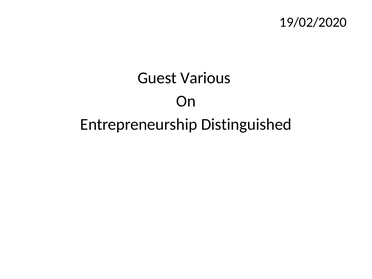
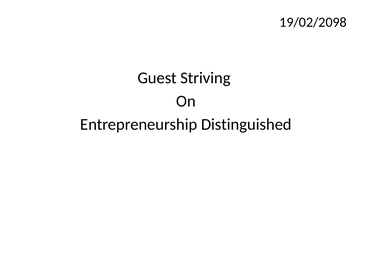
19/02/2020: 19/02/2020 -> 19/02/2098 (313, 22)
Various: Various -> Striving (206, 78)
